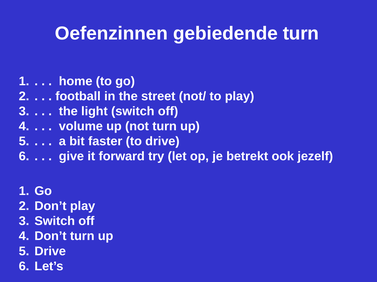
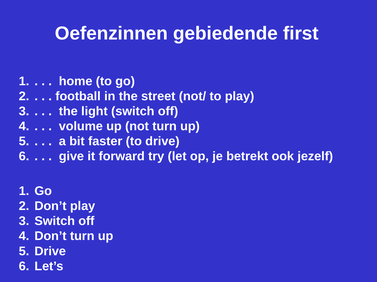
gebiedende turn: turn -> first (301, 34)
